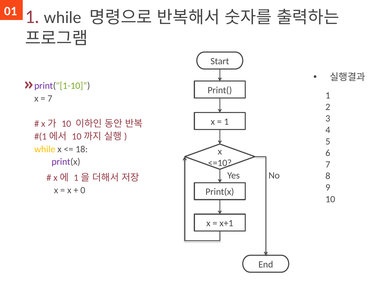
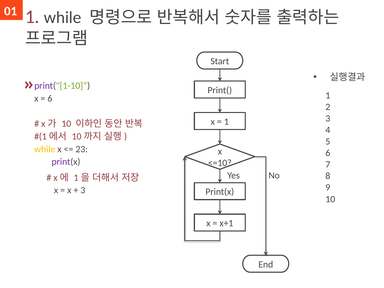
7: 7 -> 6 (50, 98)
18: 18 -> 23 (82, 149)
0: 0 -> 3 (83, 190)
